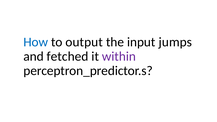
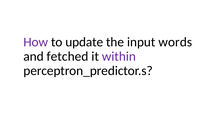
How colour: blue -> purple (36, 42)
output: output -> update (84, 42)
jumps: jumps -> words (175, 42)
